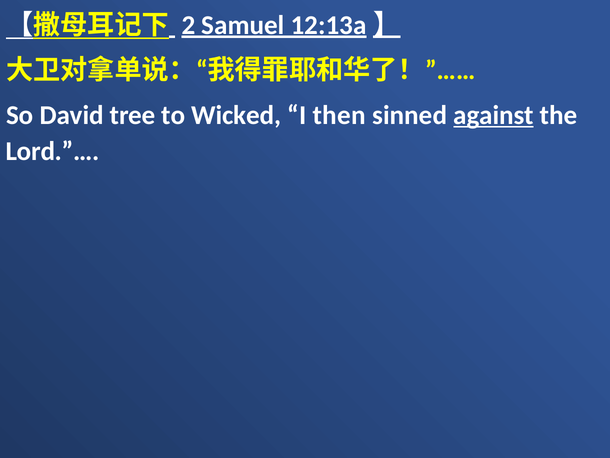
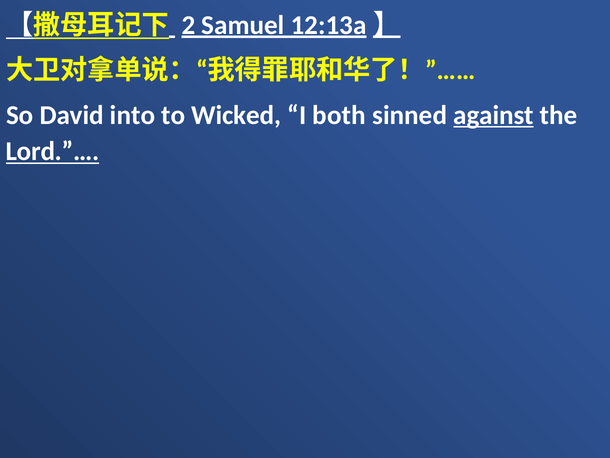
tree: tree -> into (133, 115)
then: then -> both (339, 115)
Lord.”… underline: none -> present (53, 151)
